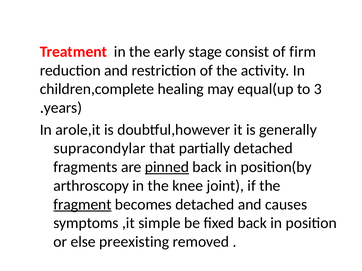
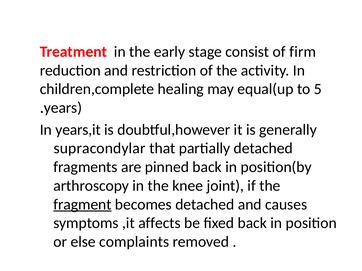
3: 3 -> 5 (318, 89)
arole,it: arole,it -> years,it (78, 130)
pinned underline: present -> none (167, 167)
simple: simple -> affects (159, 223)
preexisting: preexisting -> complaints (134, 242)
